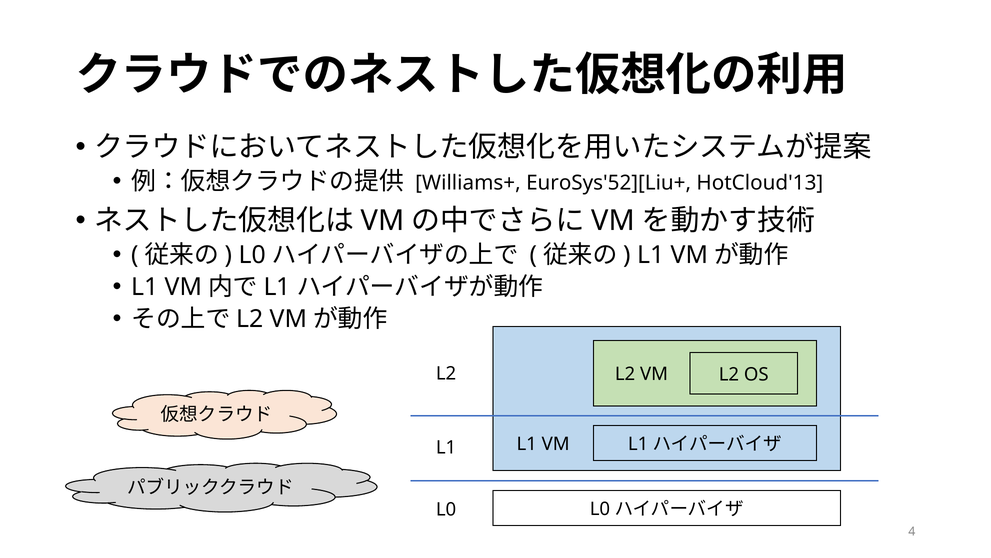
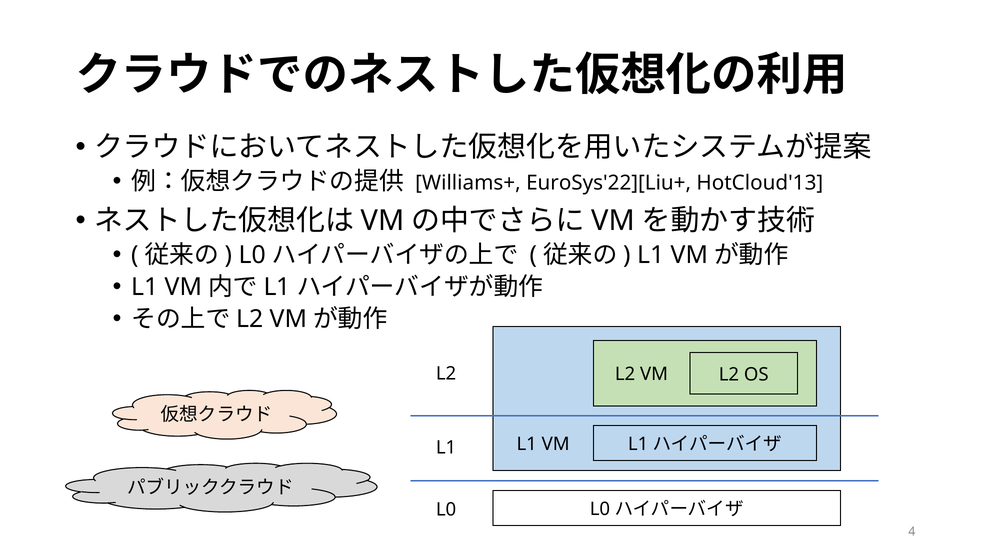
EuroSys'52][Liu+: EuroSys'52][Liu+ -> EuroSys'22][Liu+ (609, 183)
